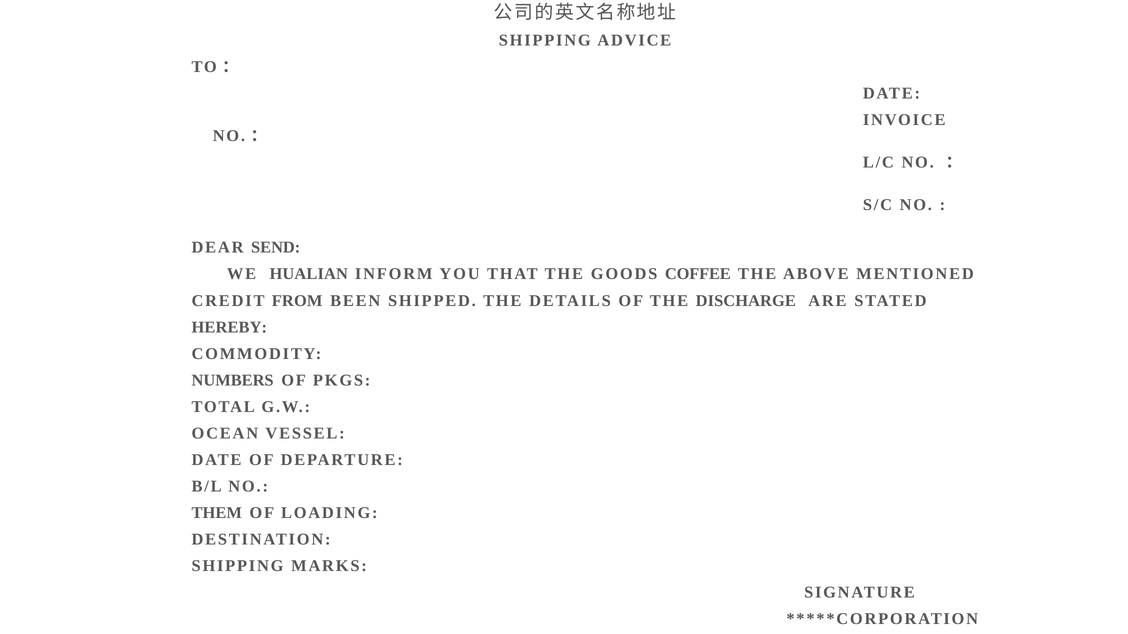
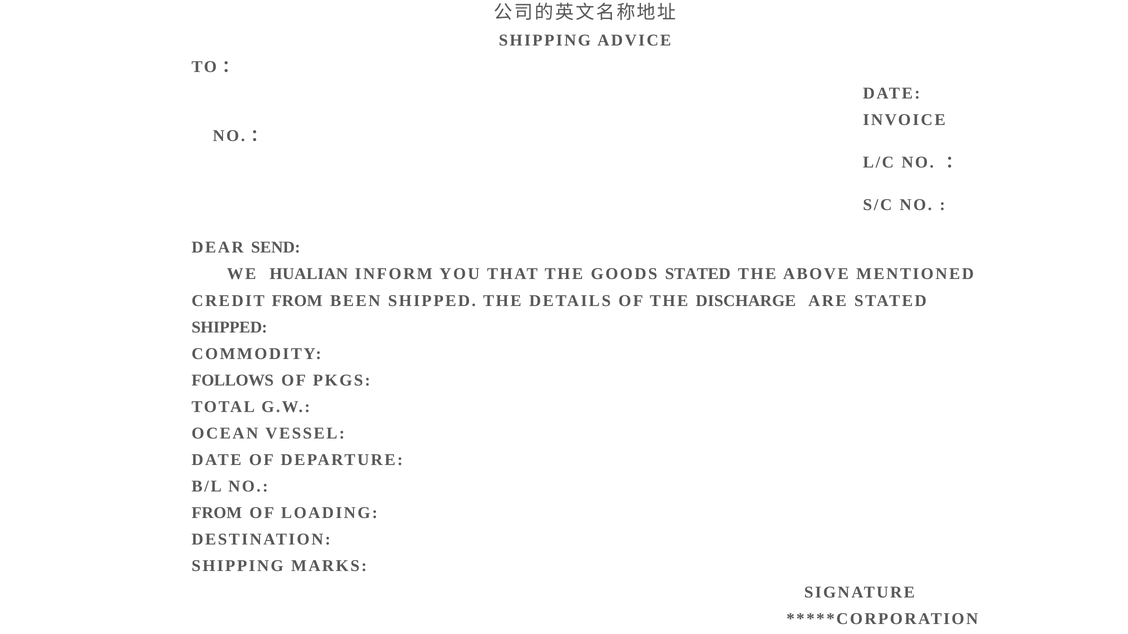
GOODS COFFEE: COFFEE -> STATED (698, 274)
HEREBY: HEREBY -> SHIPPED (229, 327)
NUMBERS: NUMBERS -> FOLLOWS (233, 380)
THEM: THEM -> FROM (217, 513)
